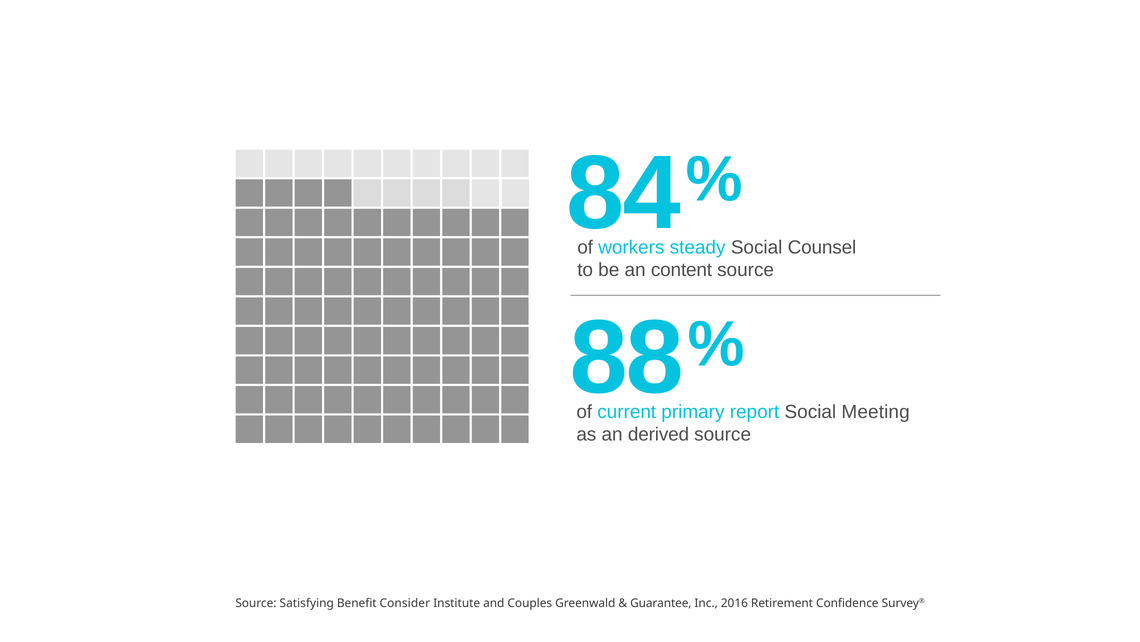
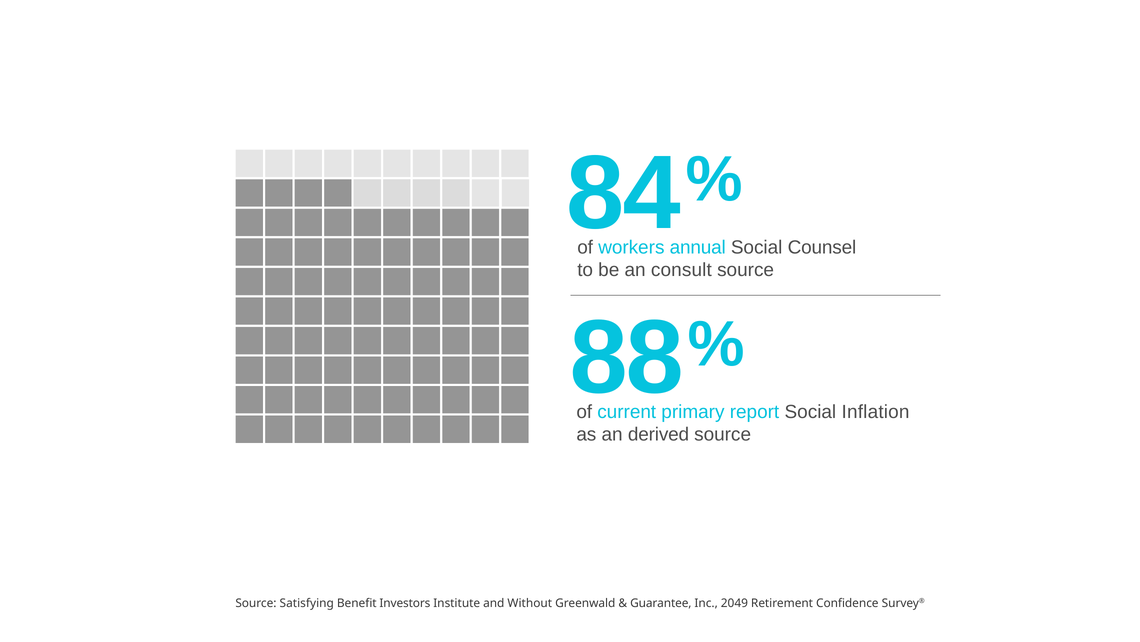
steady: steady -> annual (698, 247)
content: content -> consult (681, 270)
Meeting: Meeting -> Inflation (876, 411)
Consider: Consider -> Investors (405, 602)
Couples: Couples -> Without (530, 602)
2016: 2016 -> 2049 (734, 602)
